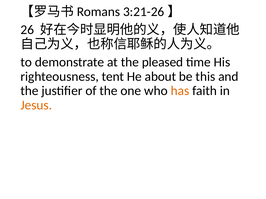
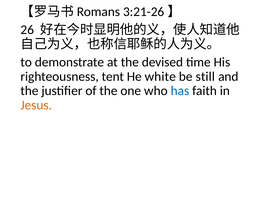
pleased: pleased -> devised (162, 62)
about: about -> white (160, 77)
this: this -> still (205, 77)
has colour: orange -> blue (180, 91)
